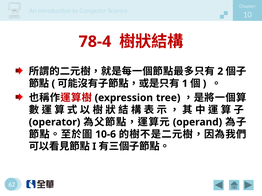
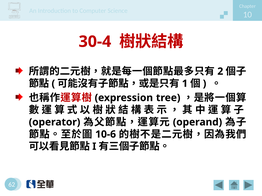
78-4: 78-4 -> 30-4 (95, 42)
